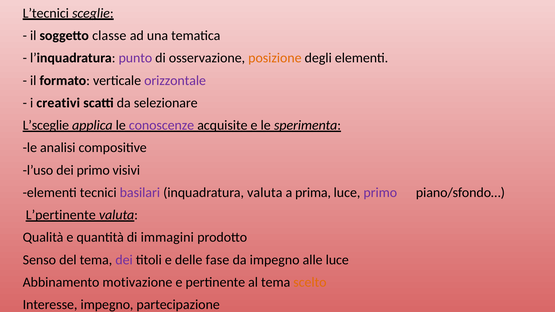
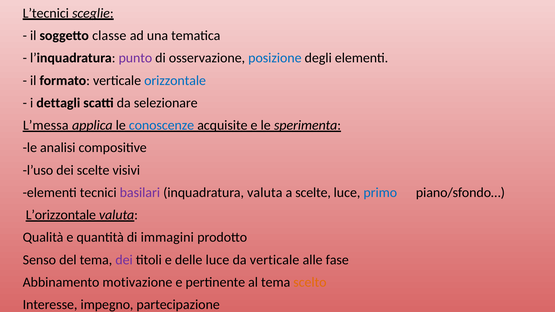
posizione colour: orange -> blue (275, 58)
orizzontale colour: purple -> blue (175, 80)
creativi: creativi -> dettagli (58, 103)
L’sceglie: L’sceglie -> L’messa (46, 125)
conoscenze colour: purple -> blue (161, 125)
dei primo: primo -> scelte (93, 170)
a prima: prima -> scelte (313, 193)
primo colour: purple -> blue (380, 193)
L’pertinente: L’pertinente -> L’orizzontale (61, 215)
delle fase: fase -> luce (217, 260)
da impegno: impegno -> verticale (275, 260)
alle luce: luce -> fase (337, 260)
